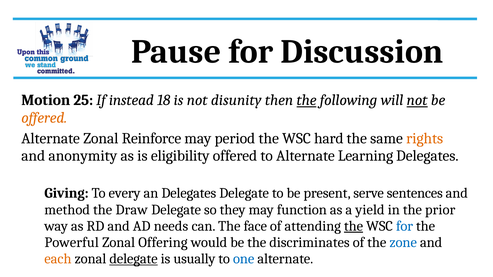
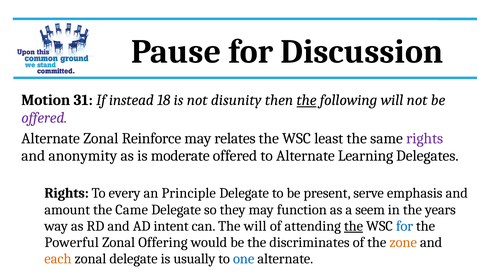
25: 25 -> 31 (83, 100)
not underline: present -> none (417, 100)
offered colour: orange -> purple (44, 118)
period: period -> relates (235, 138)
hard: hard -> least (329, 138)
rights colour: orange -> purple (425, 138)
eligibility: eligibility -> moderate (180, 156)
Giving: Giving -> Rights (67, 193)
an Delegates: Delegates -> Principle (189, 193)
sentences: sentences -> emphasis (415, 193)
method: method -> amount (67, 210)
Draw: Draw -> Came (132, 210)
yield: yield -> seem (370, 210)
prior: prior -> years (440, 210)
needs: needs -> intent (171, 226)
The face: face -> will (255, 226)
zone colour: blue -> orange (403, 243)
delegate underline: present -> none (134, 259)
